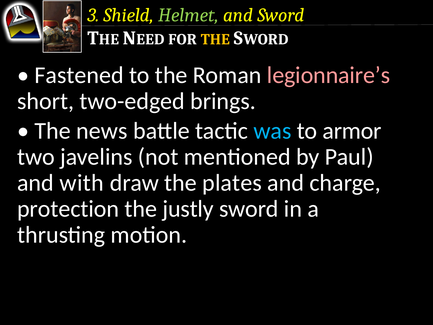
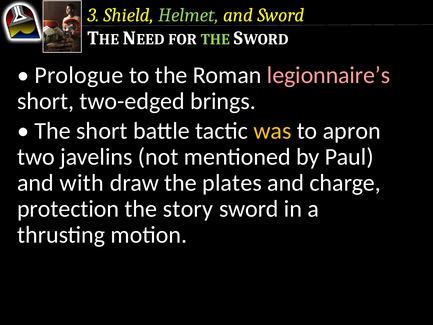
THE colour: yellow -> light green (215, 39)
Fastened: Fastened -> Prologue (79, 75)
The news: news -> short (102, 131)
was colour: light blue -> yellow (272, 131)
armor: armor -> apron (352, 131)
justly: justly -> story (188, 209)
